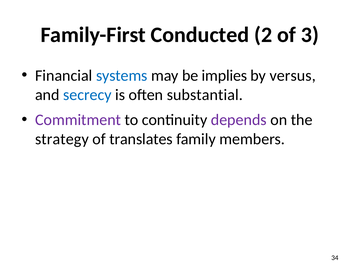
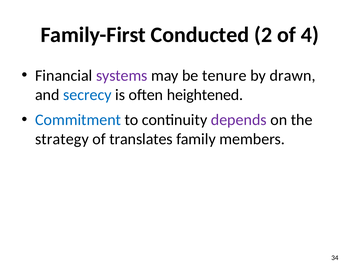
3: 3 -> 4 (310, 35)
systems colour: blue -> purple (122, 76)
implies: implies -> tenure (224, 76)
versus: versus -> drawn (293, 76)
substantial: substantial -> heightened (205, 95)
Commitment colour: purple -> blue (78, 120)
